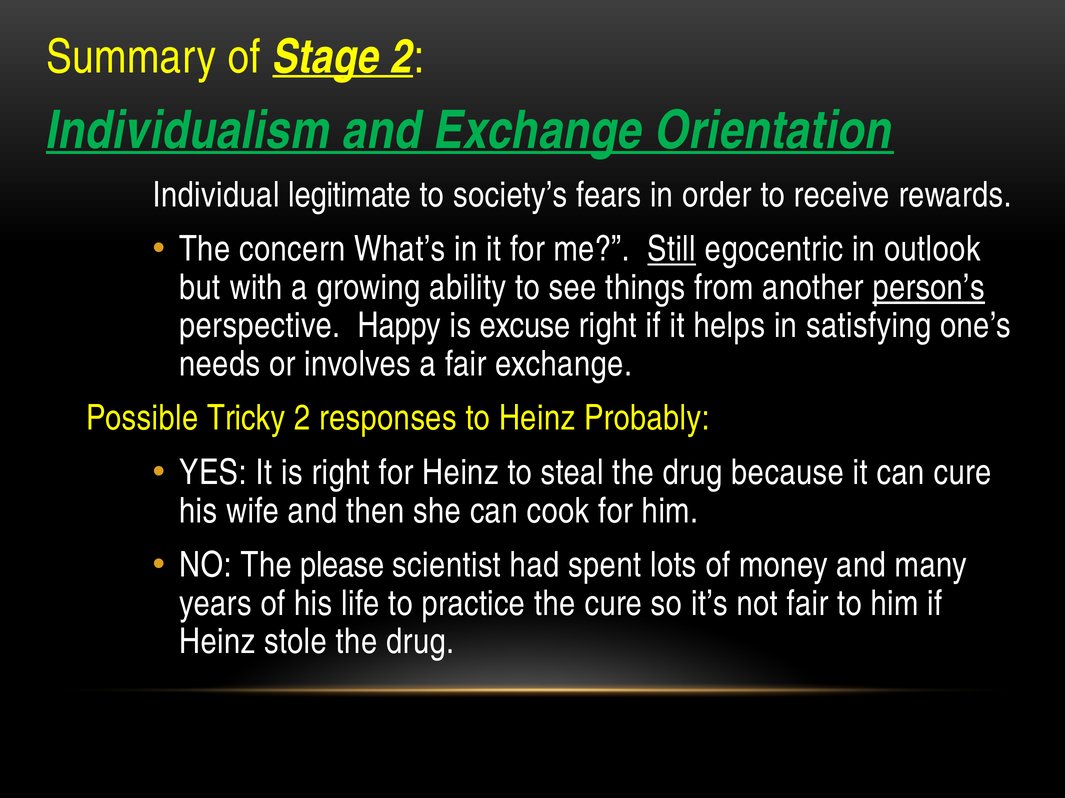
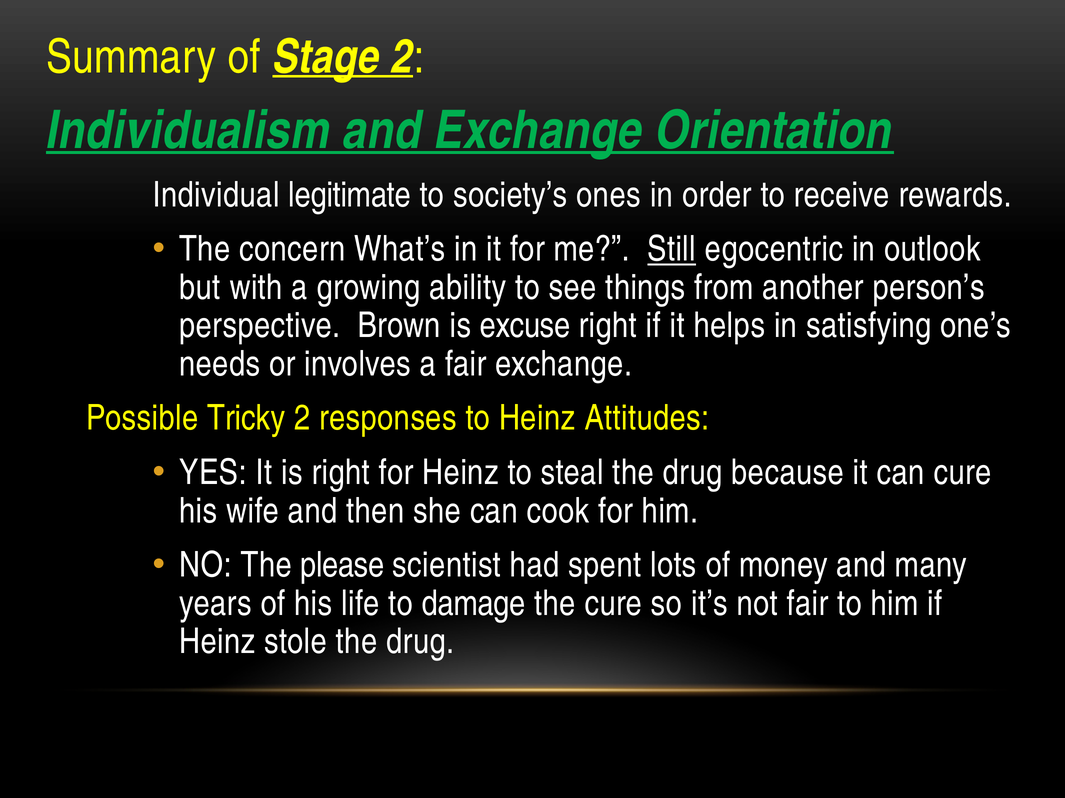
fears: fears -> ones (609, 195)
person’s underline: present -> none (929, 288)
Happy: Happy -> Brown (399, 326)
Probably: Probably -> Attitudes (647, 419)
practice: practice -> damage (474, 604)
